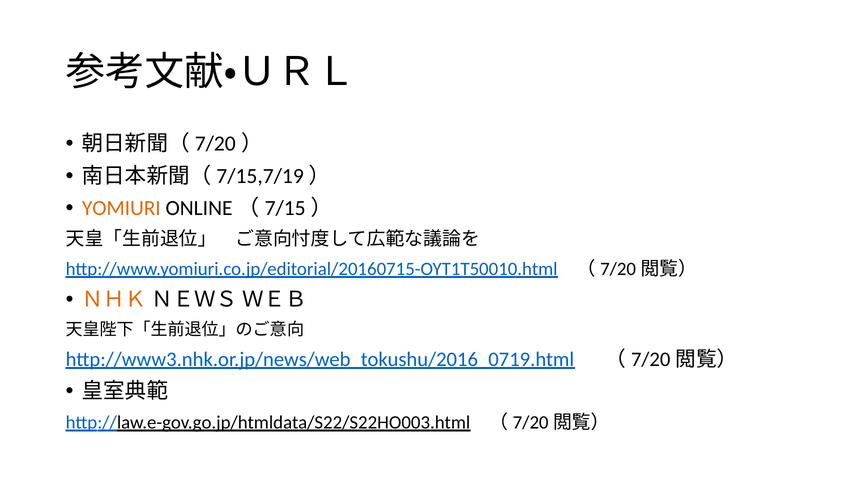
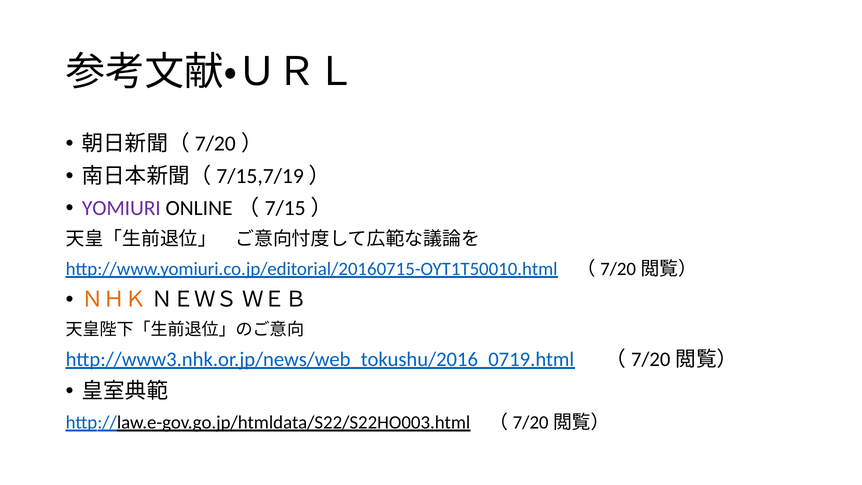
YOMIURI colour: orange -> purple (121, 208)
